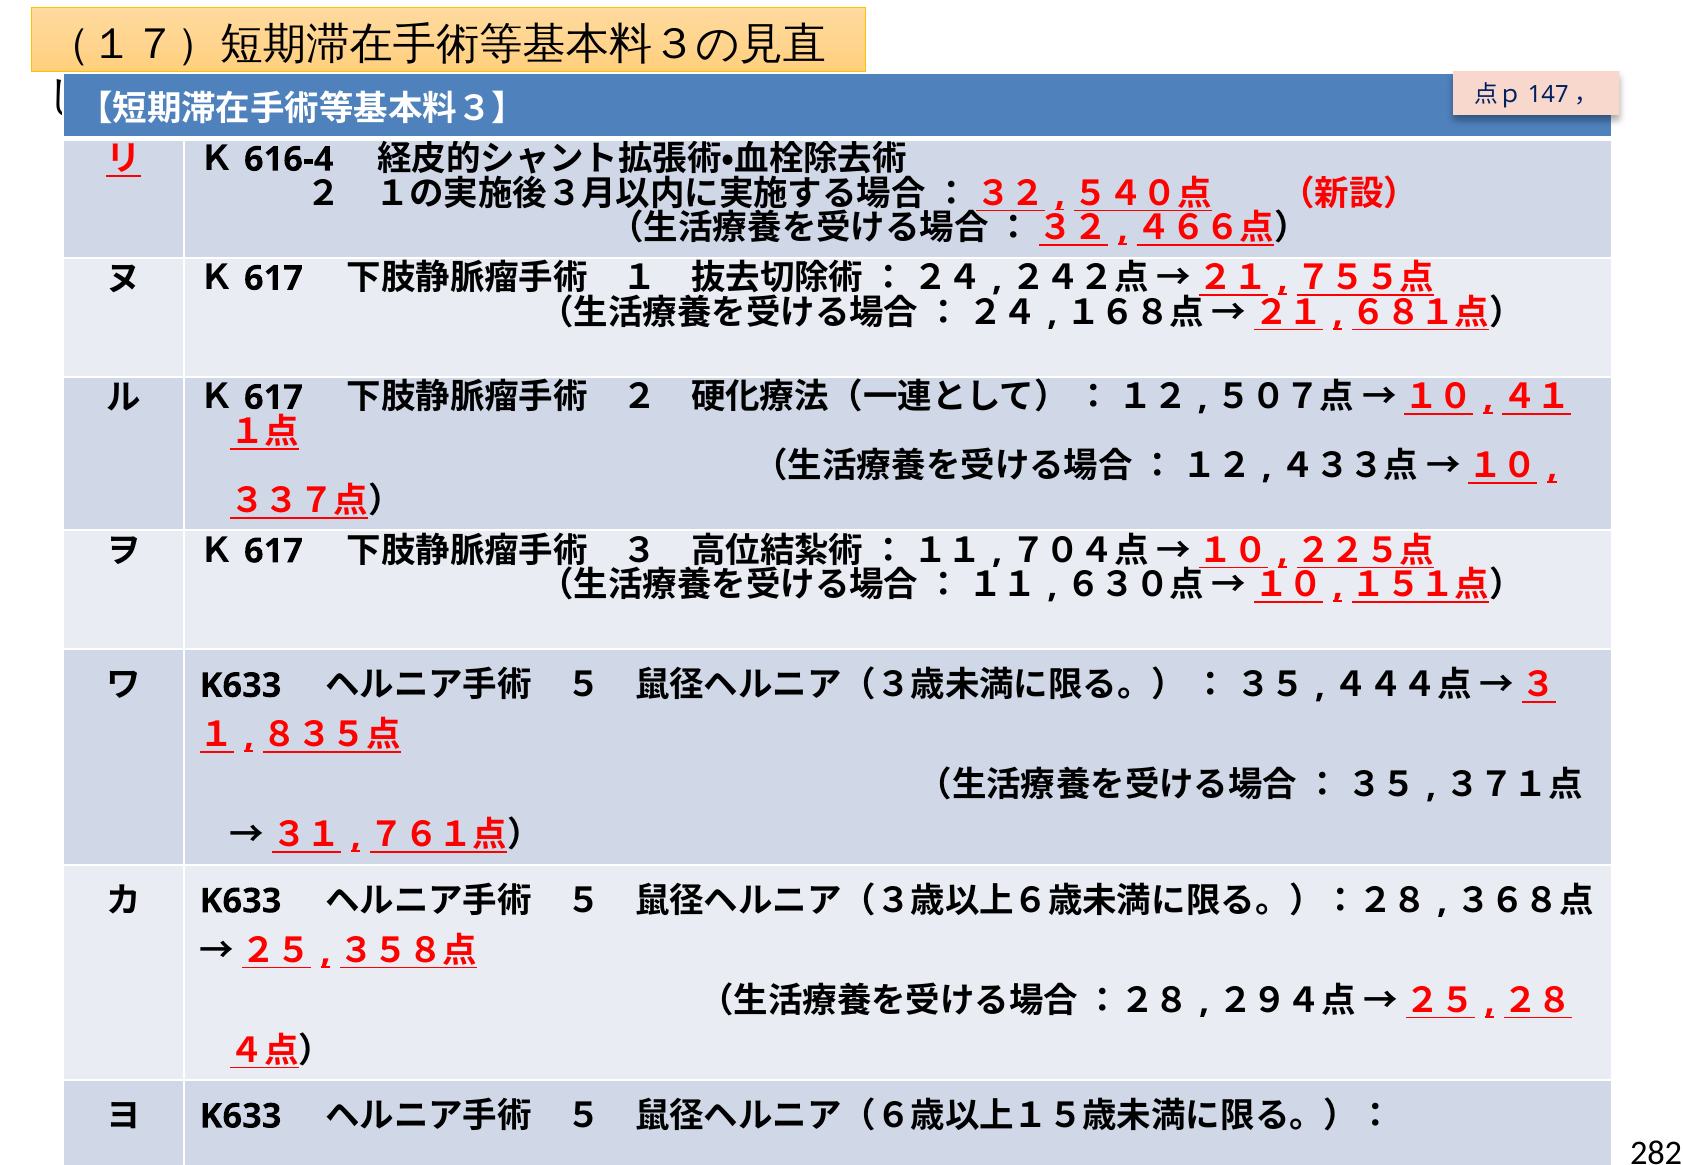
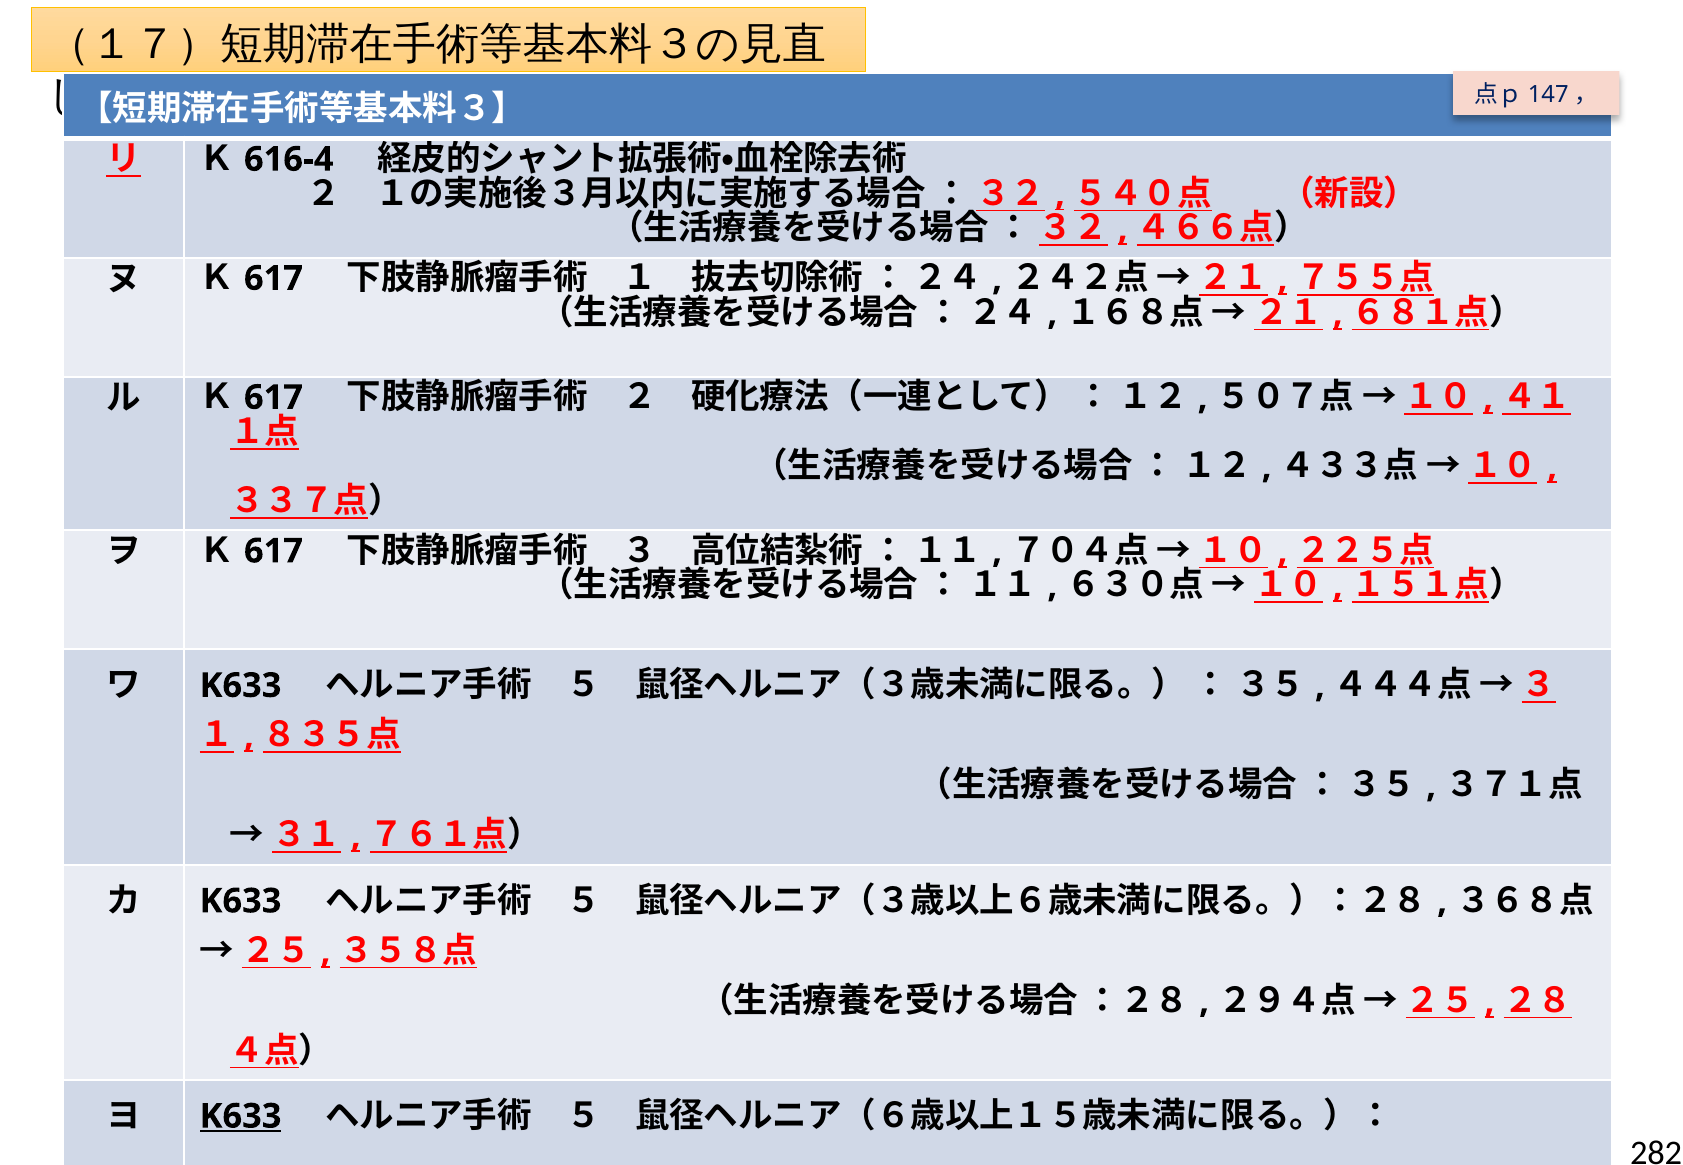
K633 underline: none -> present (241, 1116)
